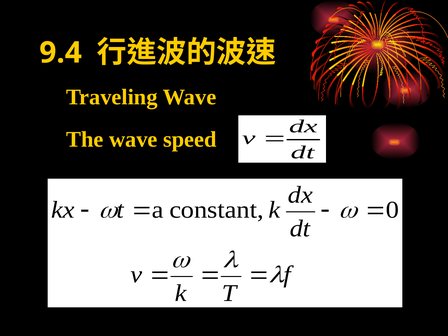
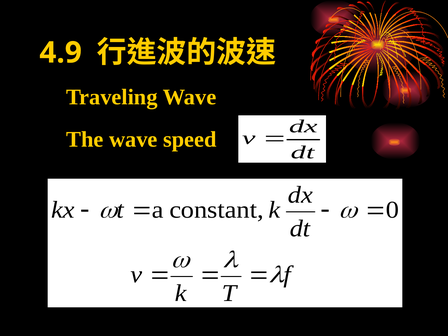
9.4: 9.4 -> 4.9 (61, 53)
